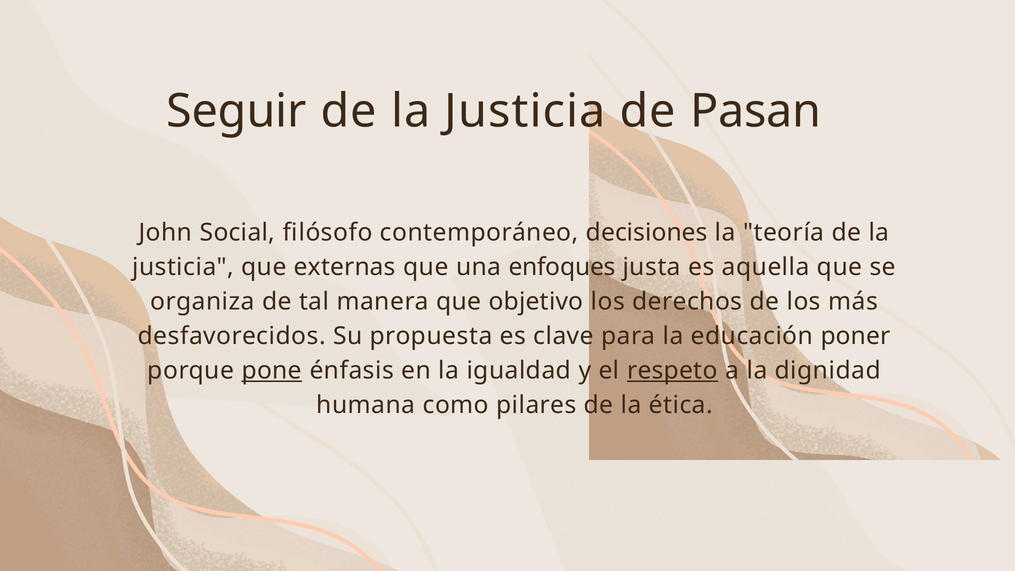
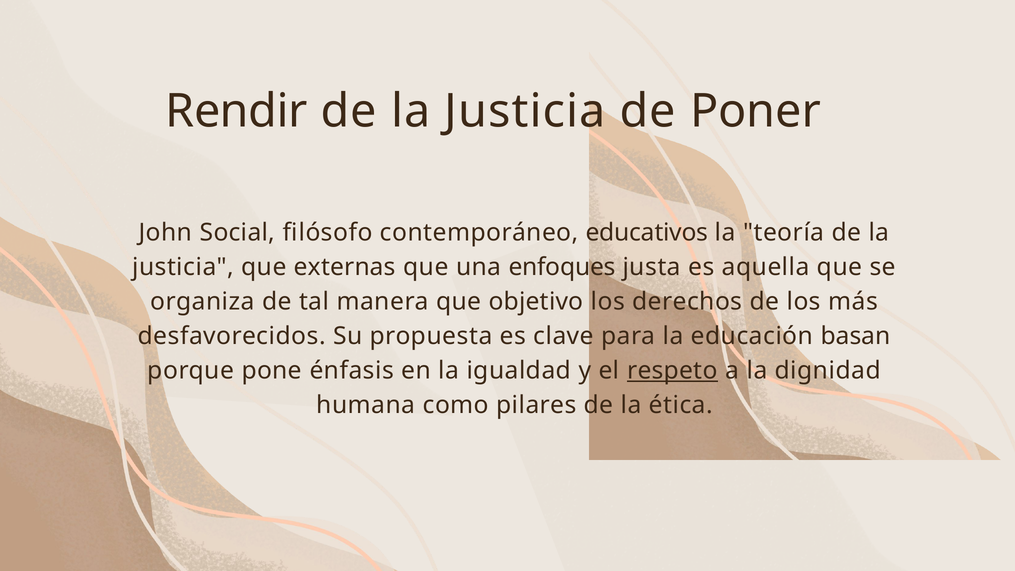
Seguir: Seguir -> Rendir (237, 111)
Pasan: Pasan -> Poner (755, 111)
decisiones: decisiones -> educativos (647, 233)
poner: poner -> basan (855, 336)
pone underline: present -> none (272, 371)
